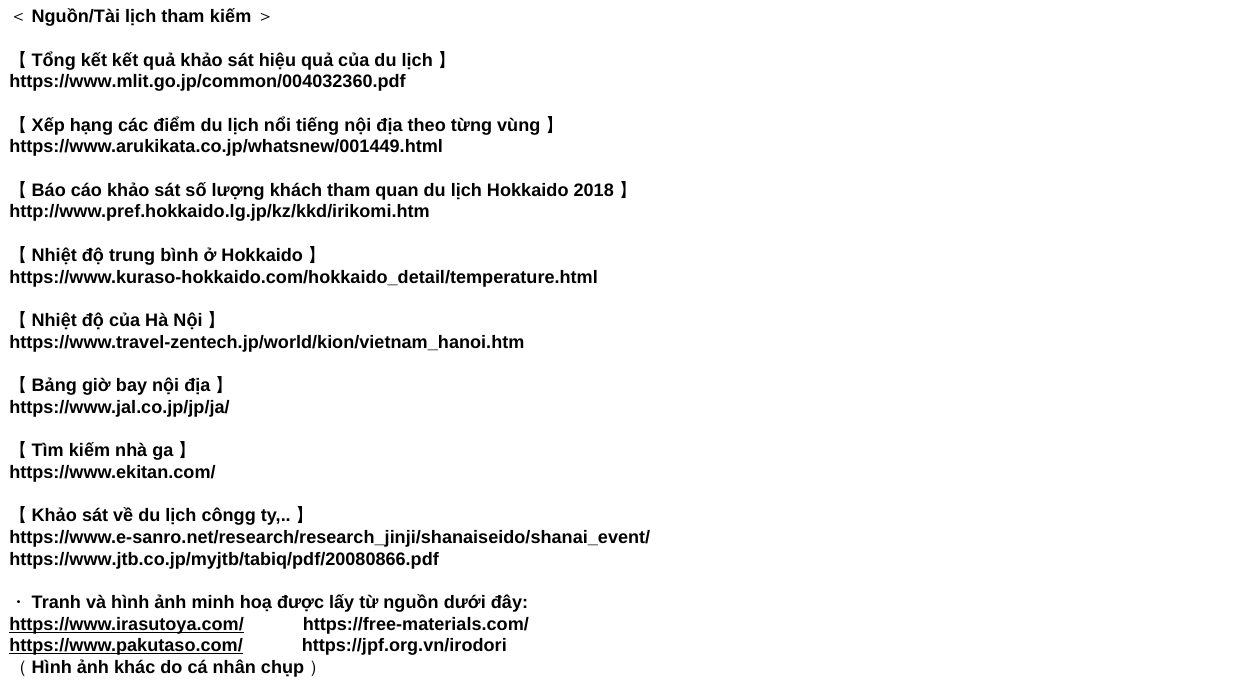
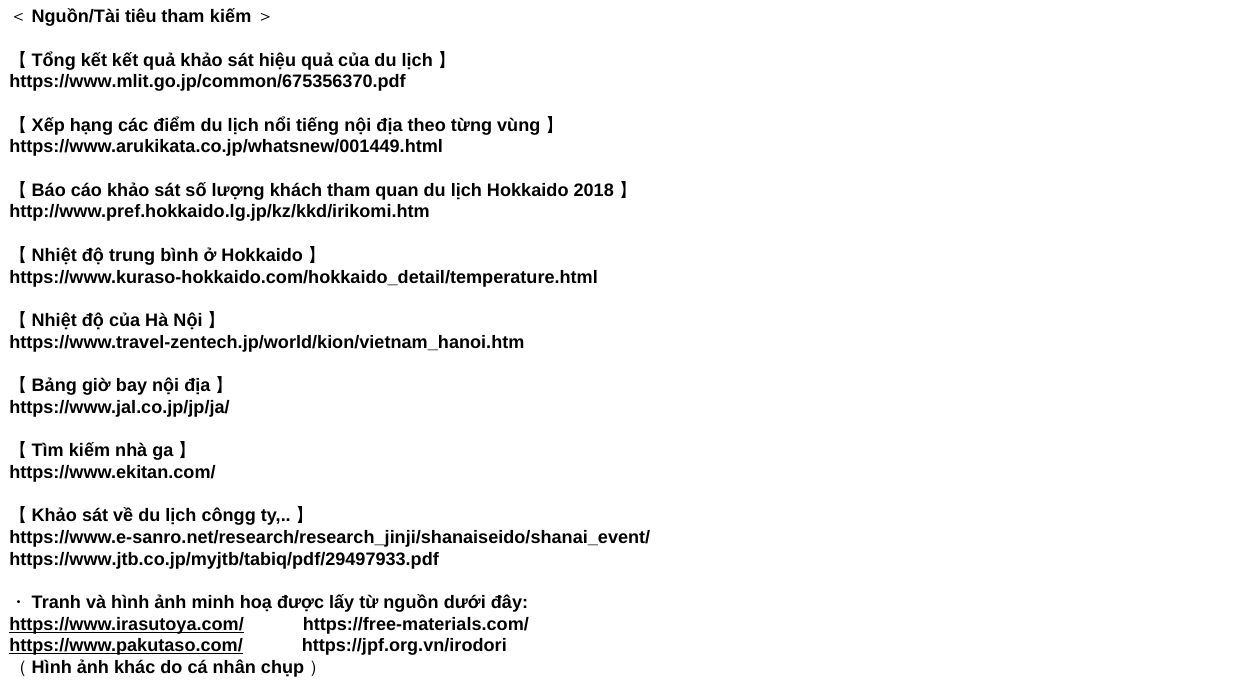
＜Nguồn/Tài lịch: lịch -> tiêu (141, 17)
https://www.mlit.go.jp/common/004032360.pdf: https://www.mlit.go.jp/common/004032360.pdf -> https://www.mlit.go.jp/common/675356370.pdf (208, 82)
https://www.jtb.co.jp/myjtb/tabiq/pdf/20080866.pdf: https://www.jtb.co.jp/myjtb/tabiq/pdf/20080866.pdf -> https://www.jtb.co.jp/myjtb/tabiq/pdf/29497933.pdf (224, 559)
